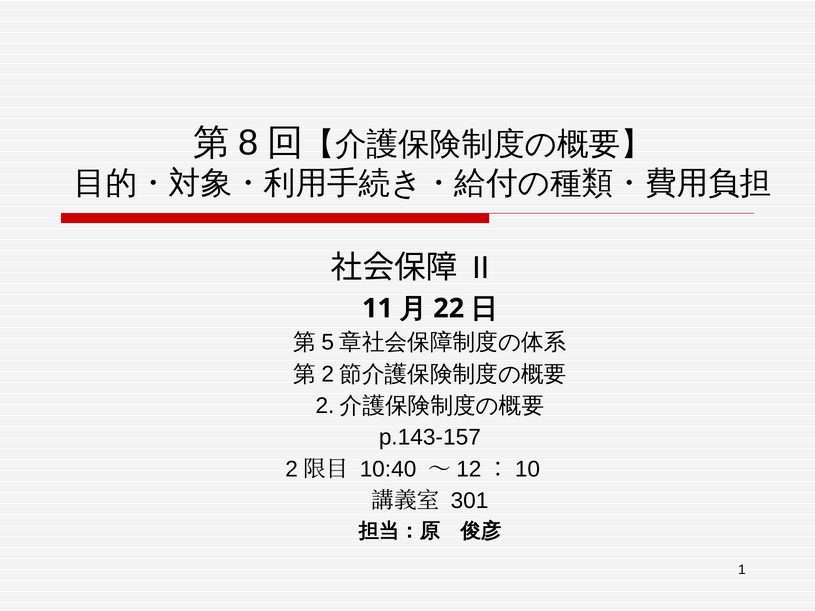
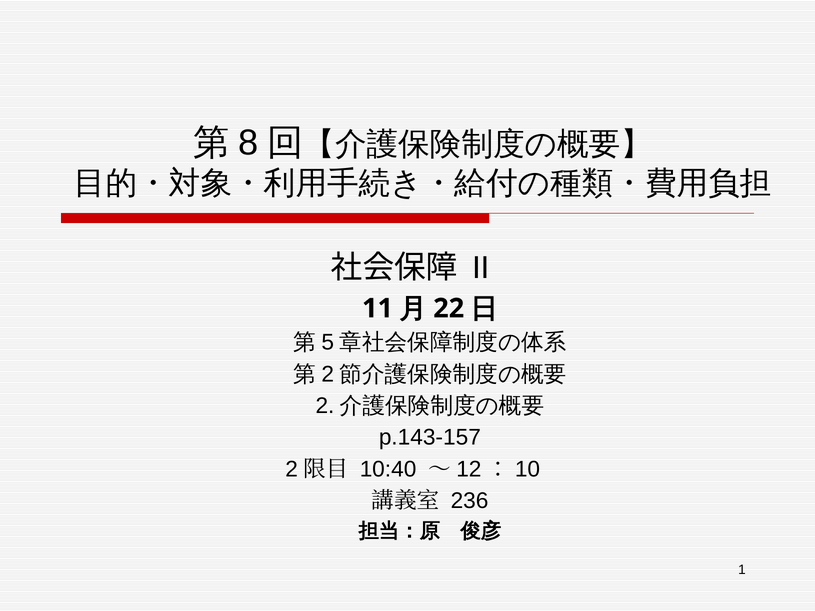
301: 301 -> 236 (470, 501)
